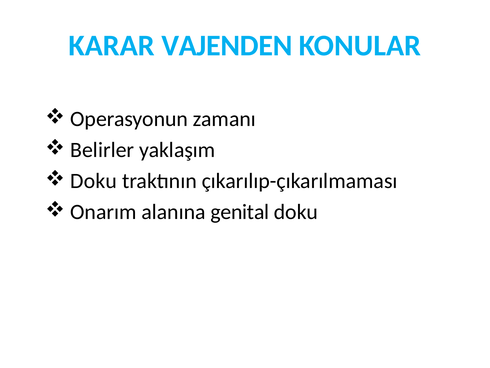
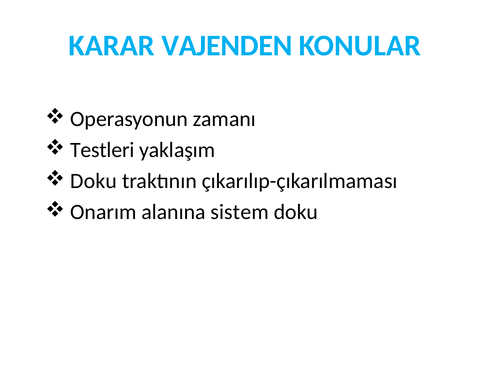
Belirler: Belirler -> Testleri (102, 150)
genital: genital -> sistem (240, 212)
